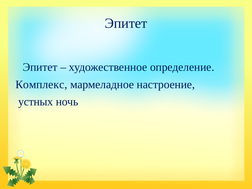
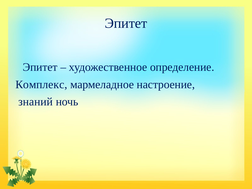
устных: устных -> знаний (36, 102)
